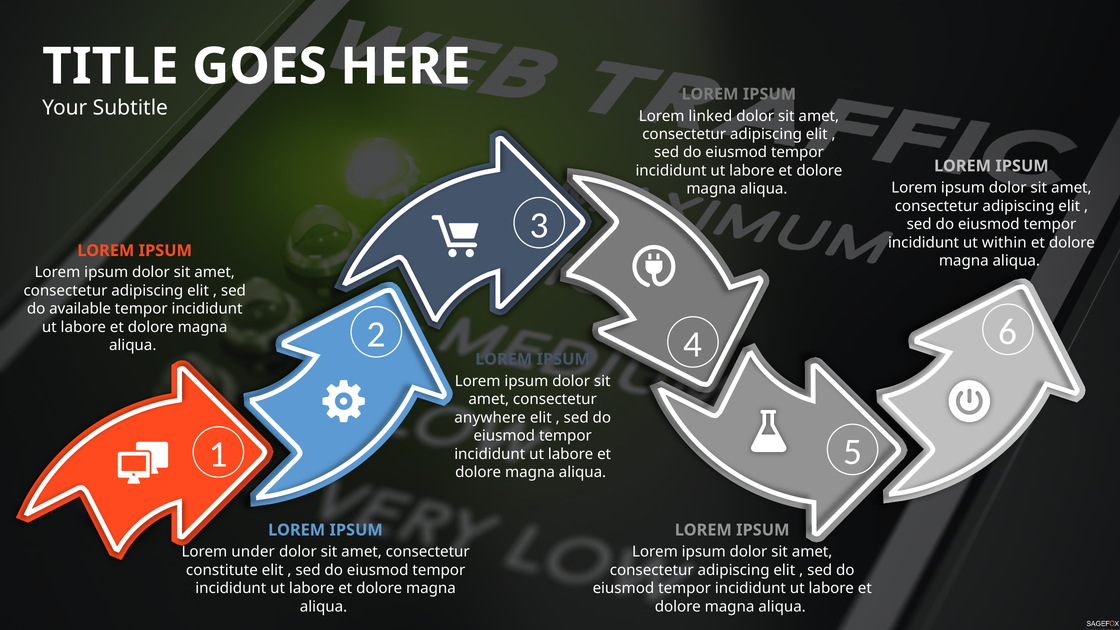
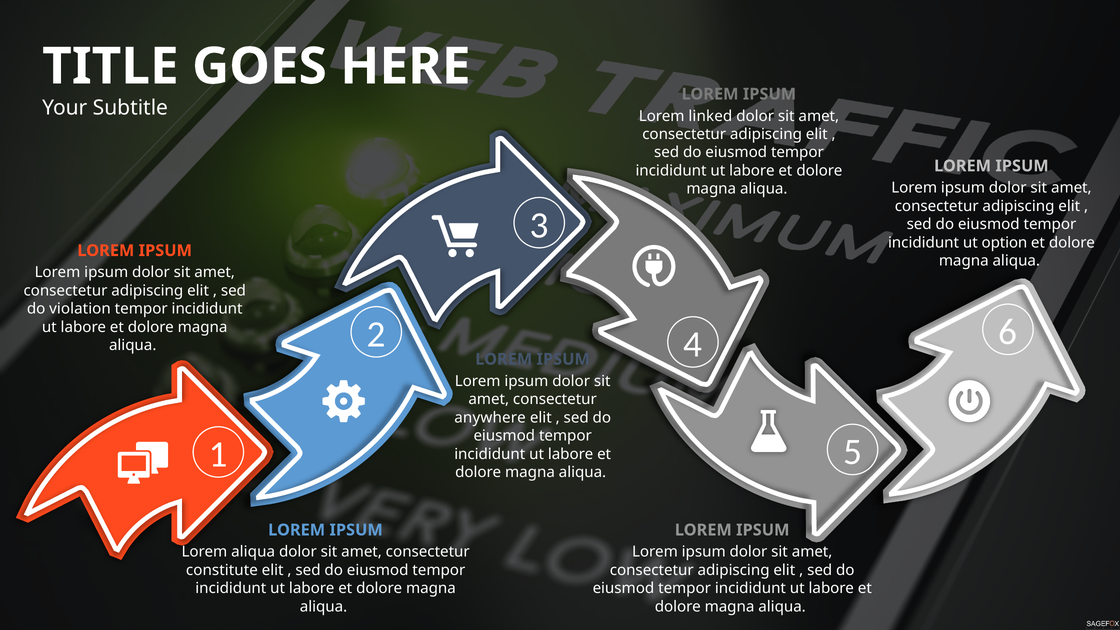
within: within -> option (1004, 242)
available: available -> violation (80, 309)
Lorem under: under -> aliqua (253, 552)
